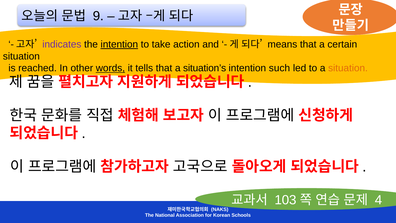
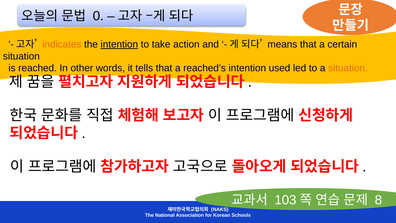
9: 9 -> 0 (98, 16)
indicates colour: purple -> orange (62, 44)
words underline: present -> none (110, 68)
situation’s: situation’s -> reached’s (205, 68)
such: such -> used (280, 68)
4: 4 -> 8 (379, 200)
